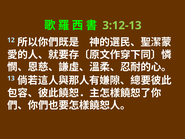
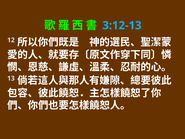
3:12-13 colour: light green -> light blue (122, 25)
